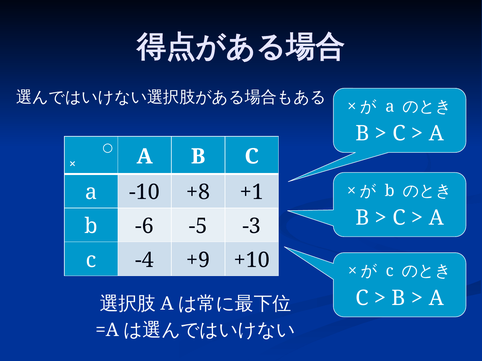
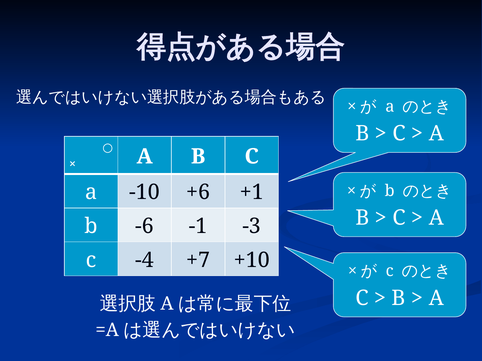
+8: +8 -> +6 (198, 192)
-5: -5 -> -1 (198, 226)
+9: +9 -> +7 (198, 260)
